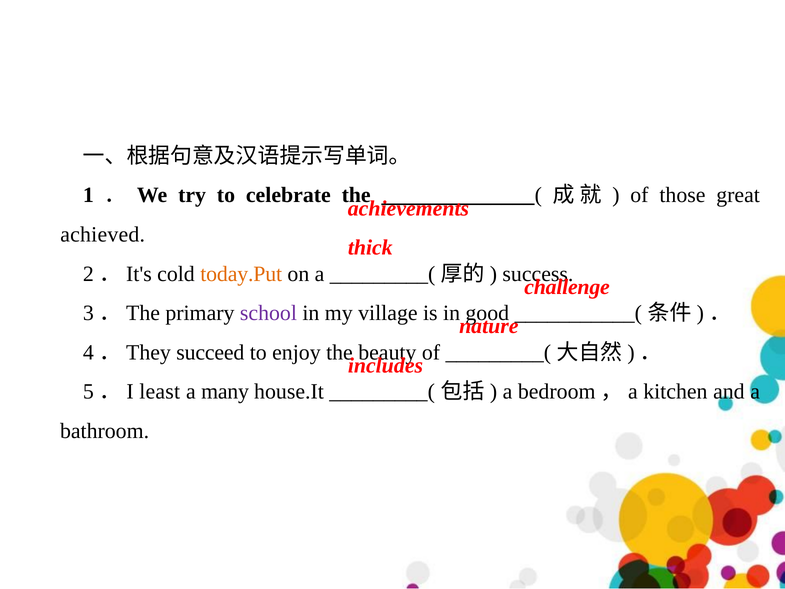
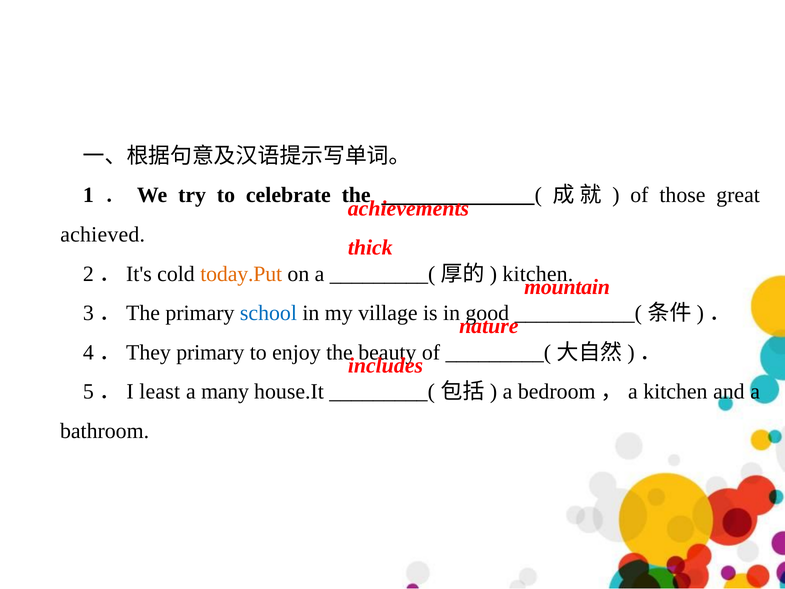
success: success -> kitchen (538, 274)
challenge: challenge -> mountain (567, 287)
school colour: purple -> blue (268, 313)
4．They succeed: succeed -> primary (210, 352)
